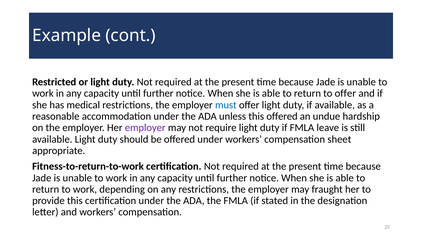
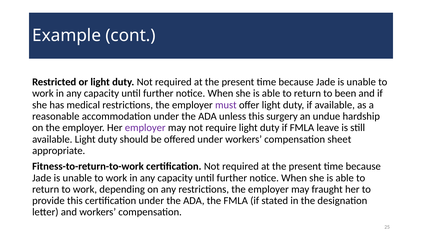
to offer: offer -> been (345, 93)
must colour: blue -> purple (226, 105)
this offered: offered -> surgery (282, 116)
